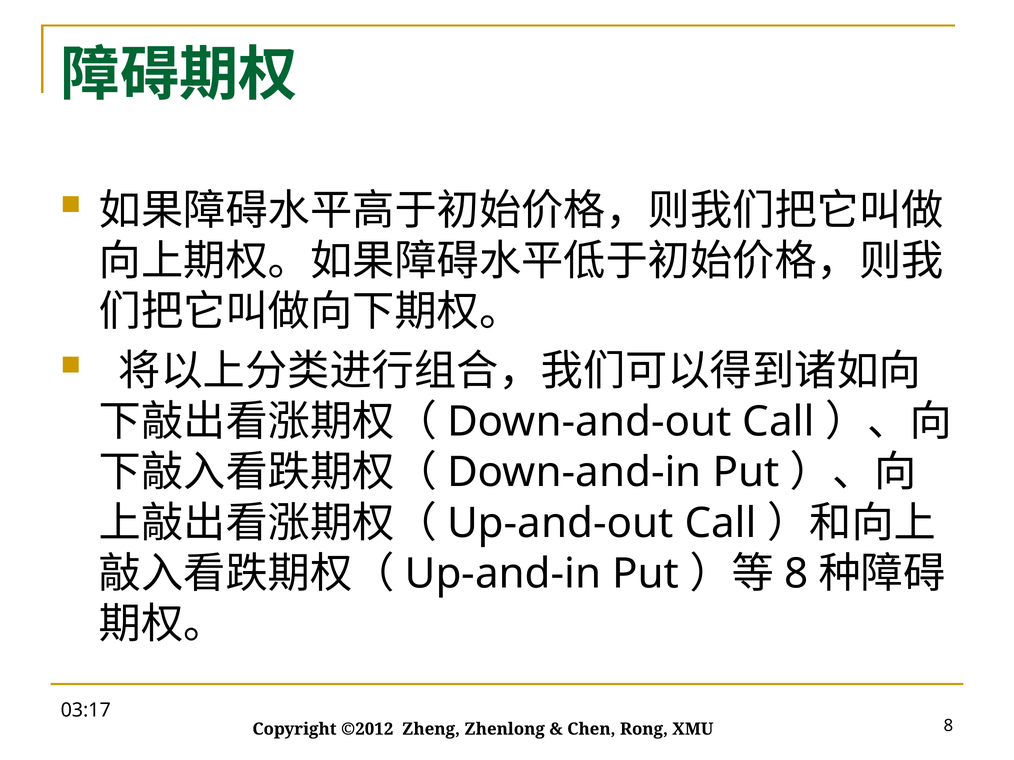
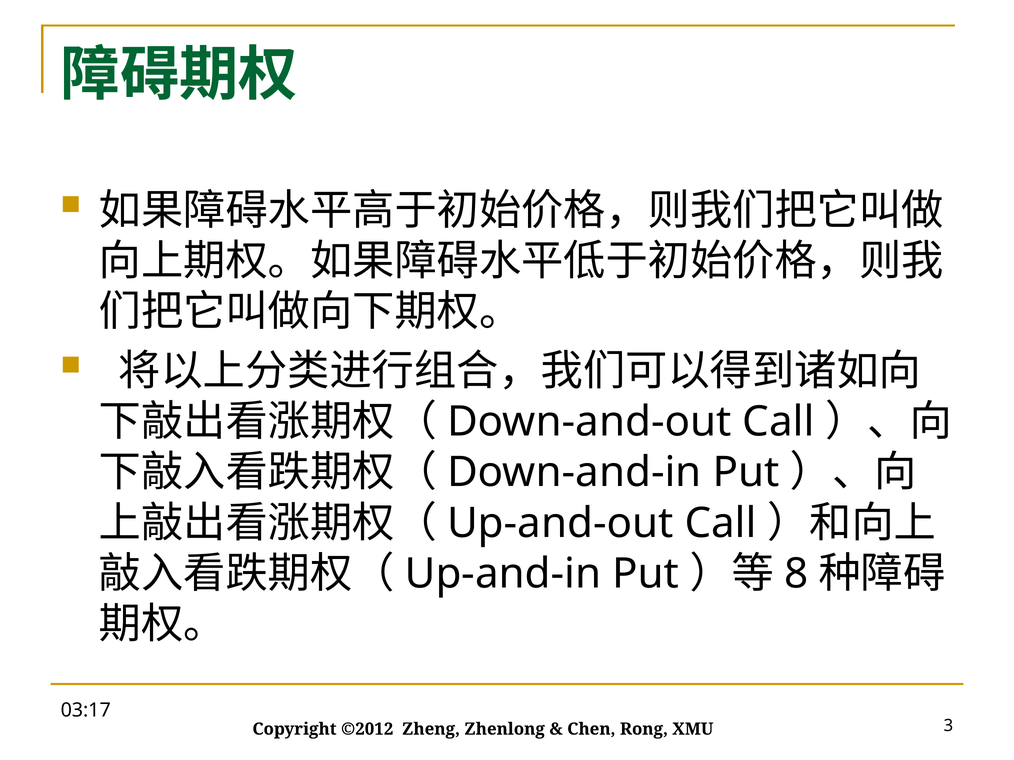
XMU 8: 8 -> 3 (948, 726)
